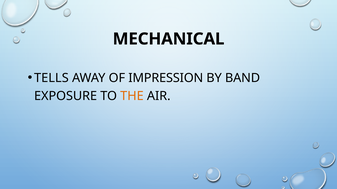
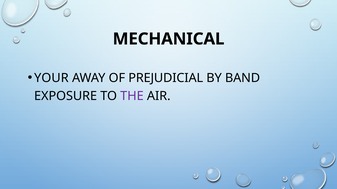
TELLS: TELLS -> YOUR (51, 78)
IMPRESSION: IMPRESSION -> PREJUDICIAL (166, 78)
THE colour: orange -> purple (132, 96)
